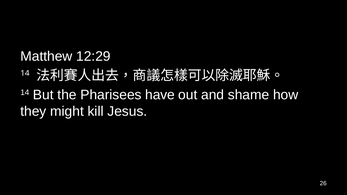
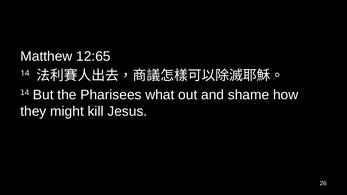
12:29: 12:29 -> 12:65 (93, 56)
have: have -> what (160, 95)
